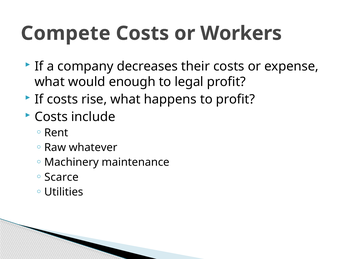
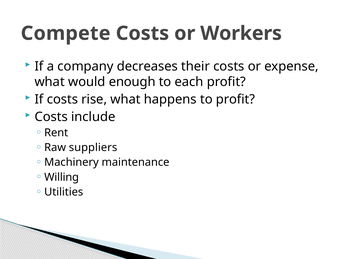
legal: legal -> each (189, 82)
whatever: whatever -> suppliers (93, 148)
Scarce: Scarce -> Willing (62, 178)
